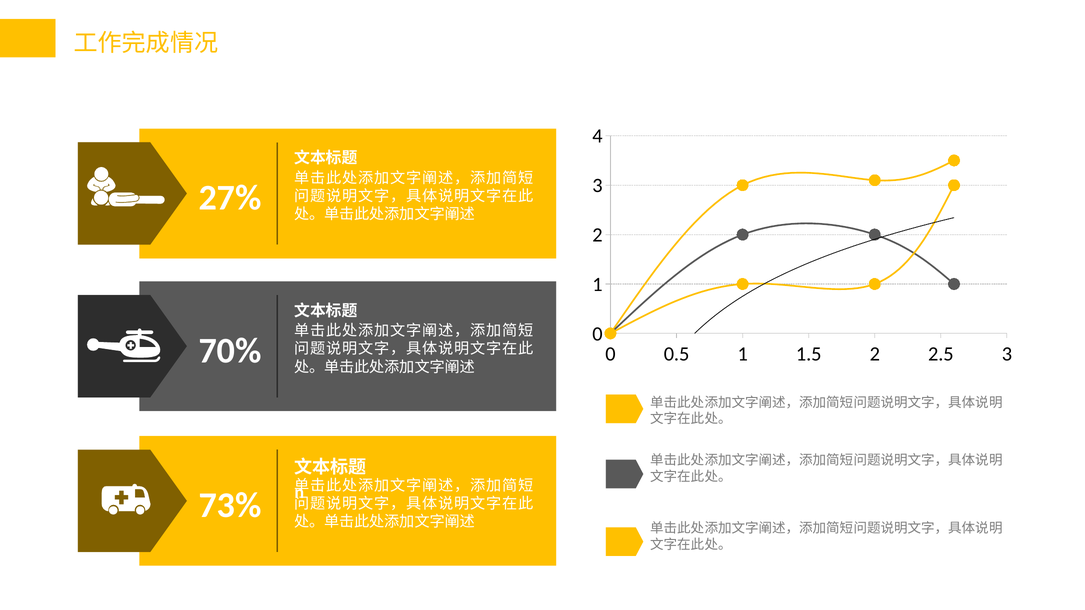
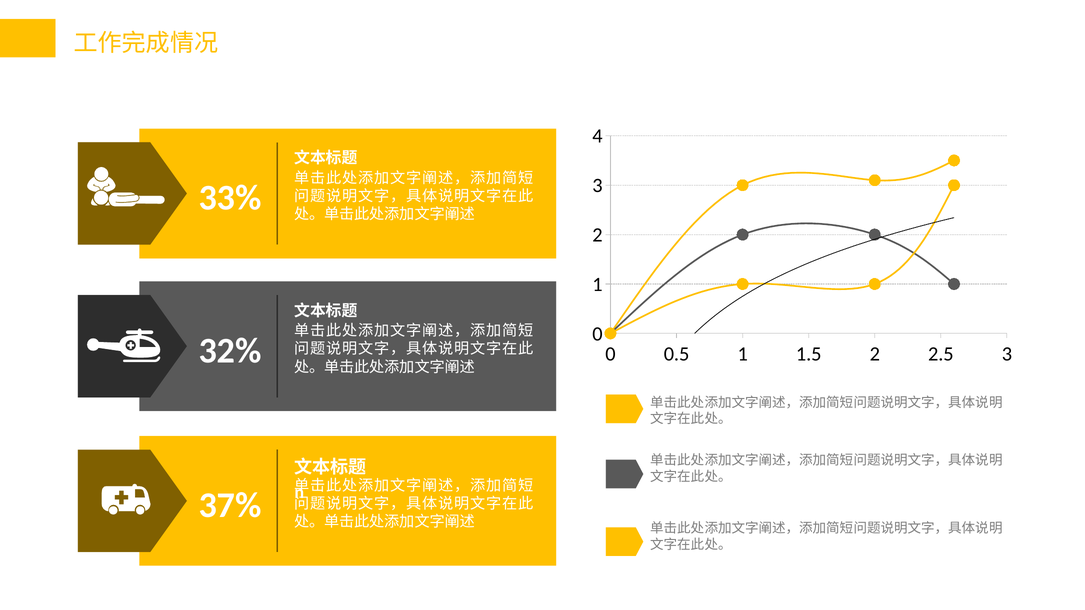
27%: 27% -> 33% (230, 198)
70%: 70% -> 32% (230, 351)
73%: 73% -> 37% (230, 506)
